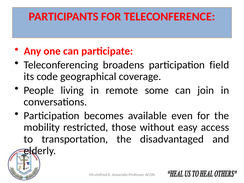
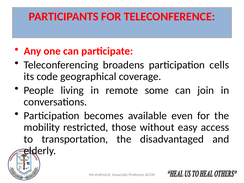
field: field -> cells (219, 65)
